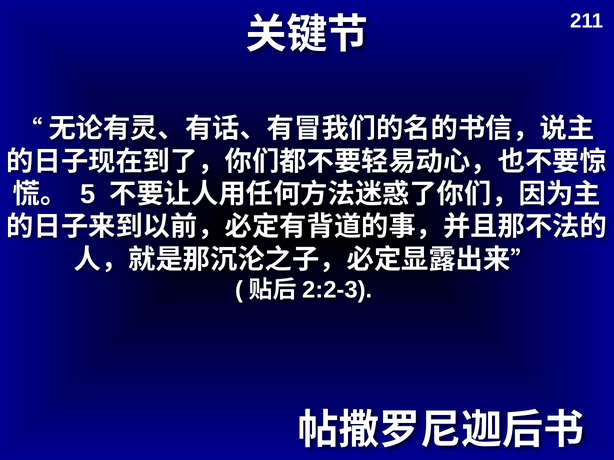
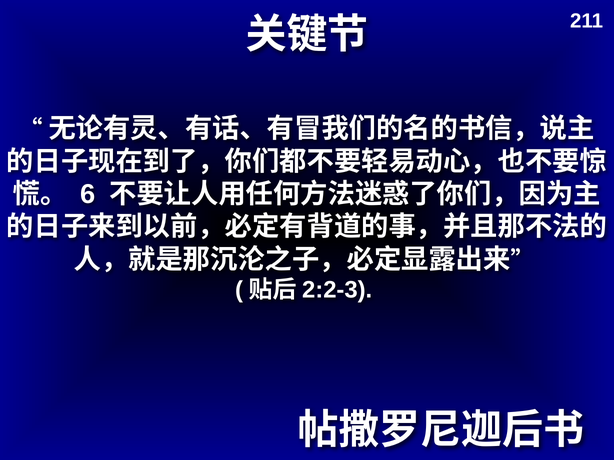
5: 5 -> 6 (88, 194)
